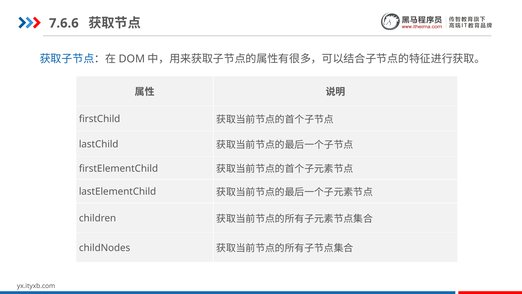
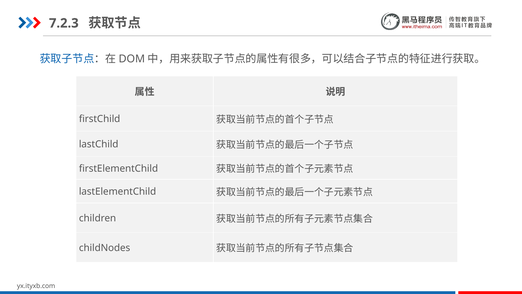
7.6.6: 7.6.6 -> 7.2.3 (64, 23)
